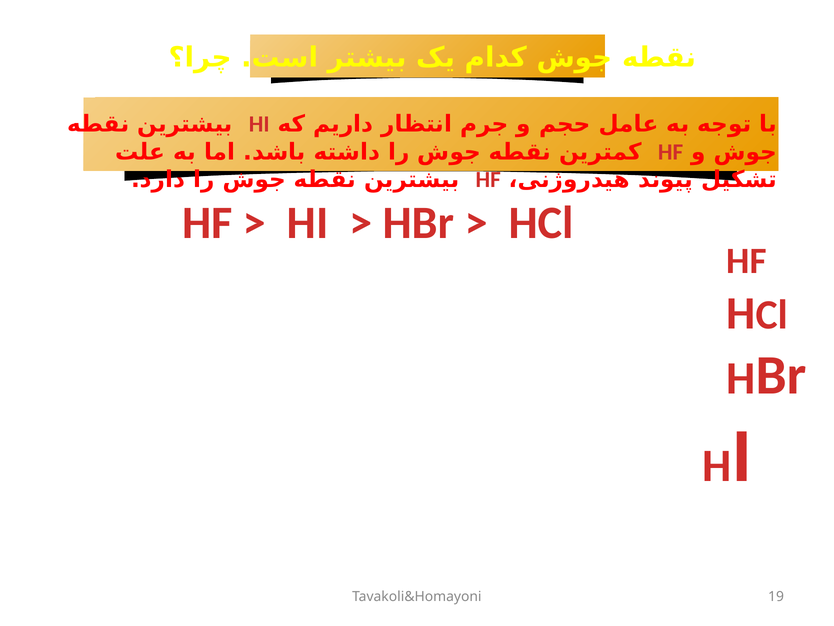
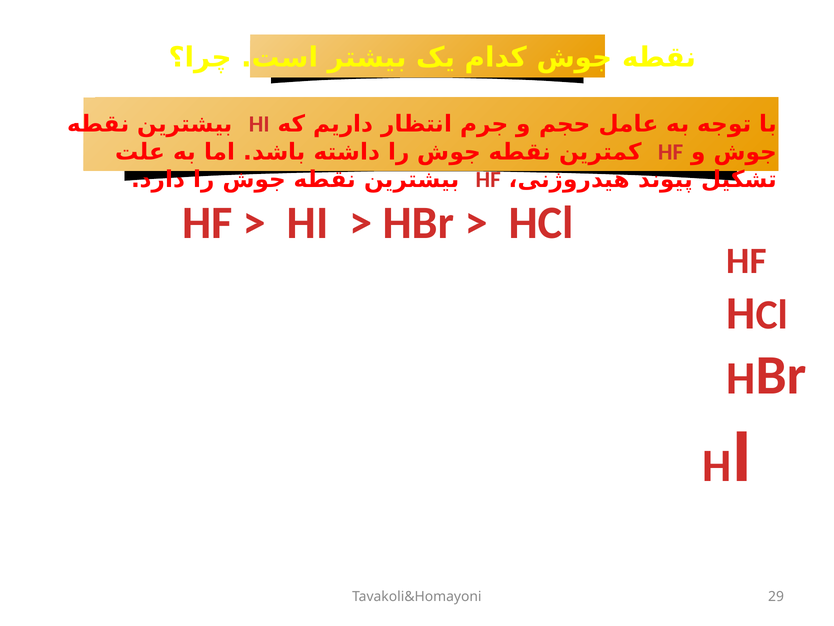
19: 19 -> 29 (776, 596)
